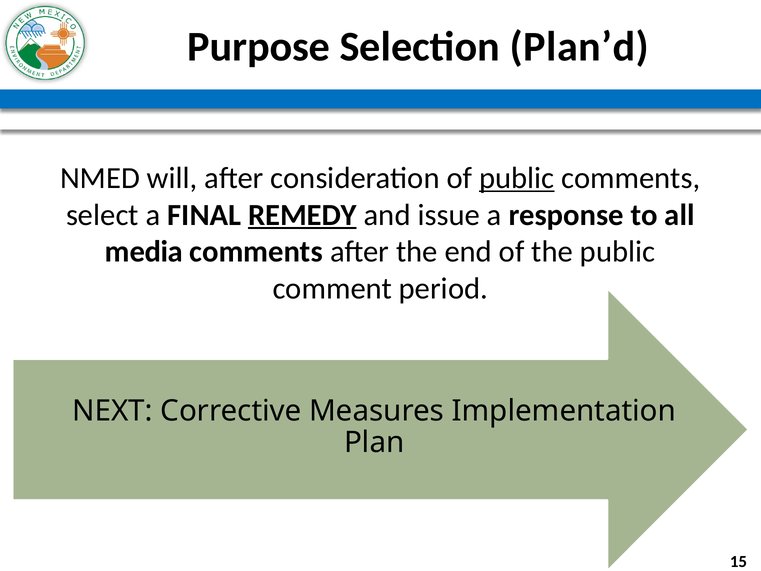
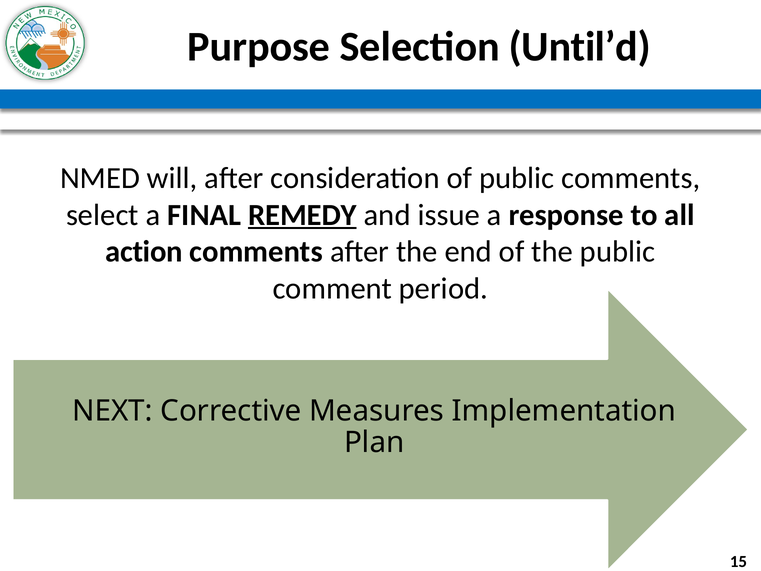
Plan’d: Plan’d -> Until’d (580, 47)
public underline: present -> none (517, 178)
media: media -> action (144, 252)
